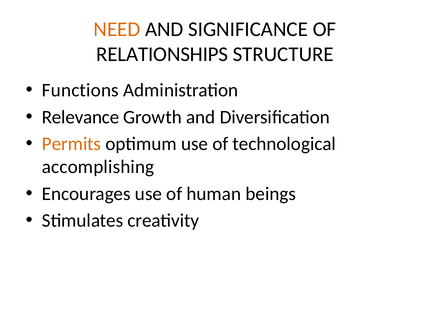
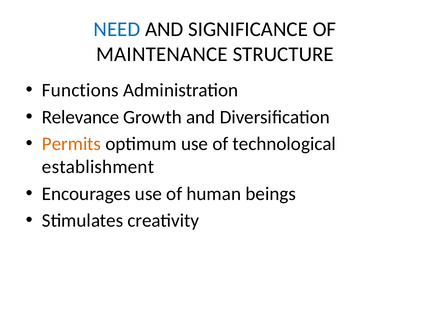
NEED colour: orange -> blue (117, 29)
RELATIONSHIPS: RELATIONSHIPS -> MAINTENANCE (162, 54)
accomplishing: accomplishing -> establishment (98, 167)
